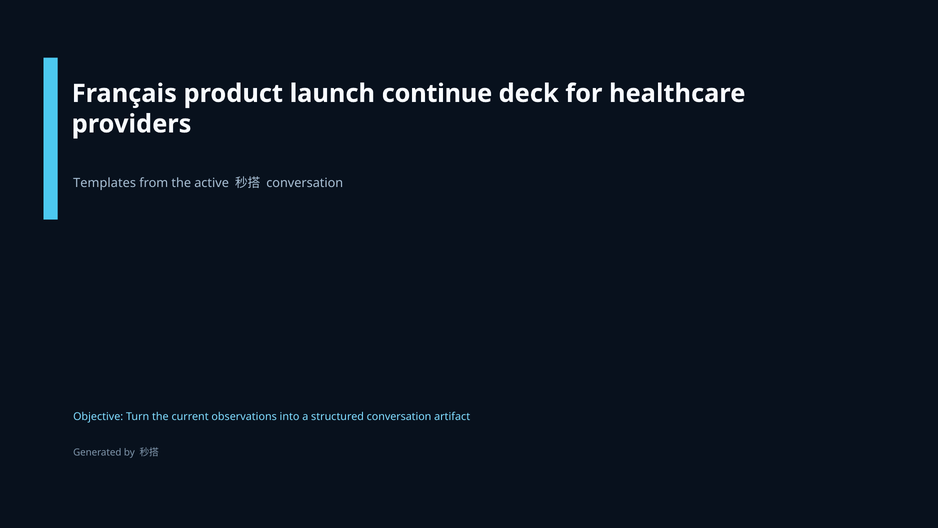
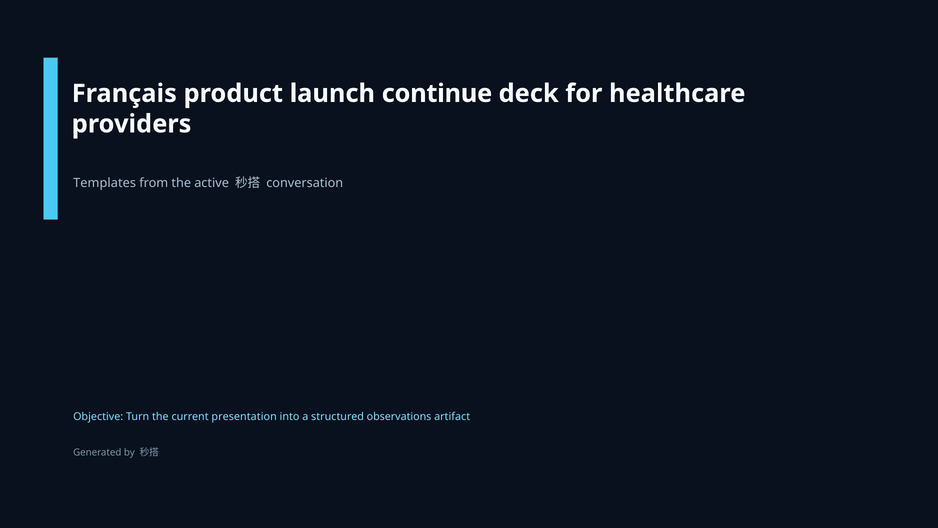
observations: observations -> presentation (244, 416)
structured conversation: conversation -> observations (399, 416)
